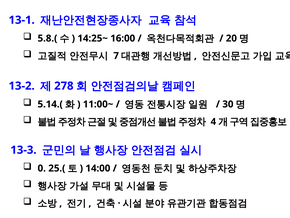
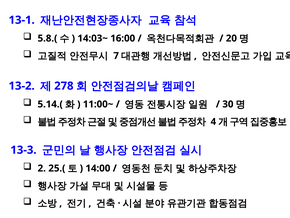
14:25~: 14:25~ -> 14:03~ (93, 38)
0: 0 -> 2 (42, 168)
